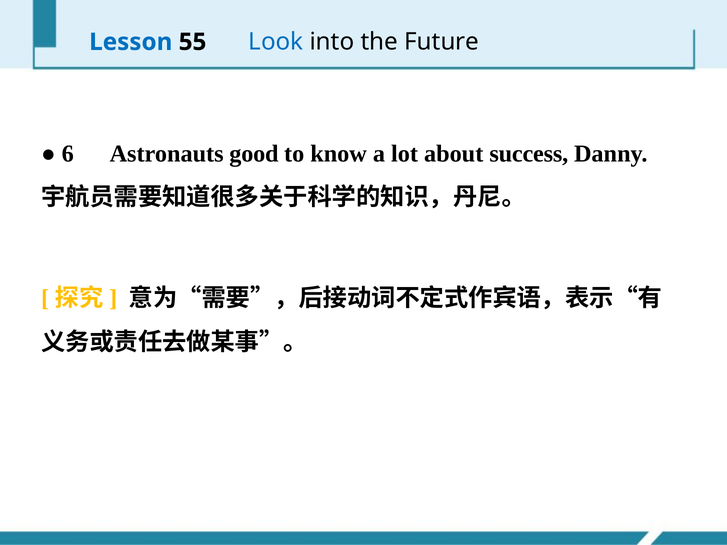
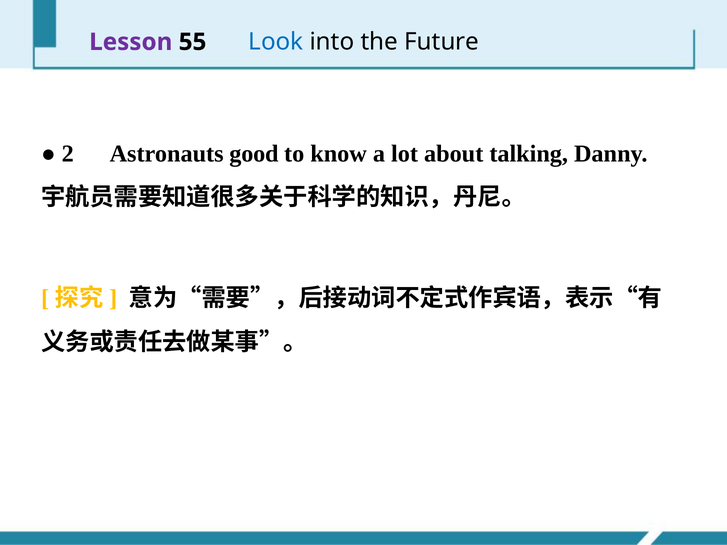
Lesson colour: blue -> purple (131, 42)
6: 6 -> 2 (68, 154)
success: success -> talking (529, 154)
